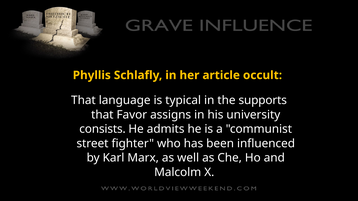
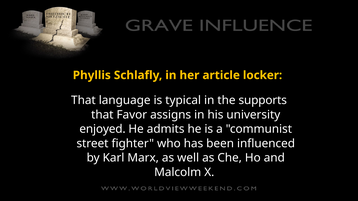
occult: occult -> locker (263, 75)
consists: consists -> enjoyed (102, 129)
